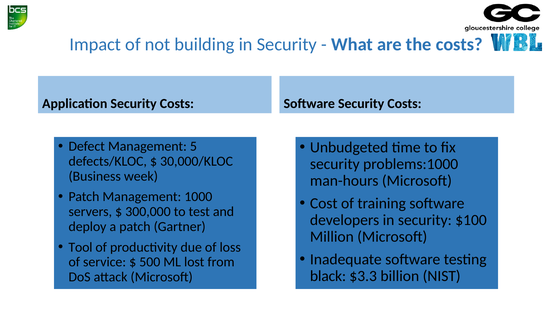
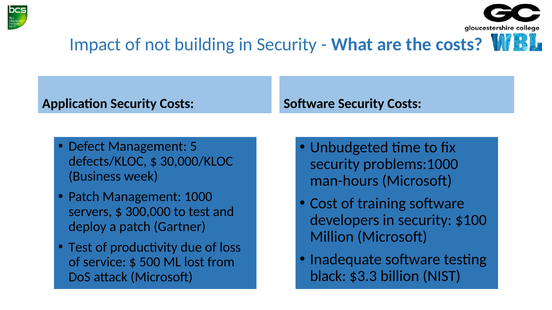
Tool: Tool -> Test (80, 248)
